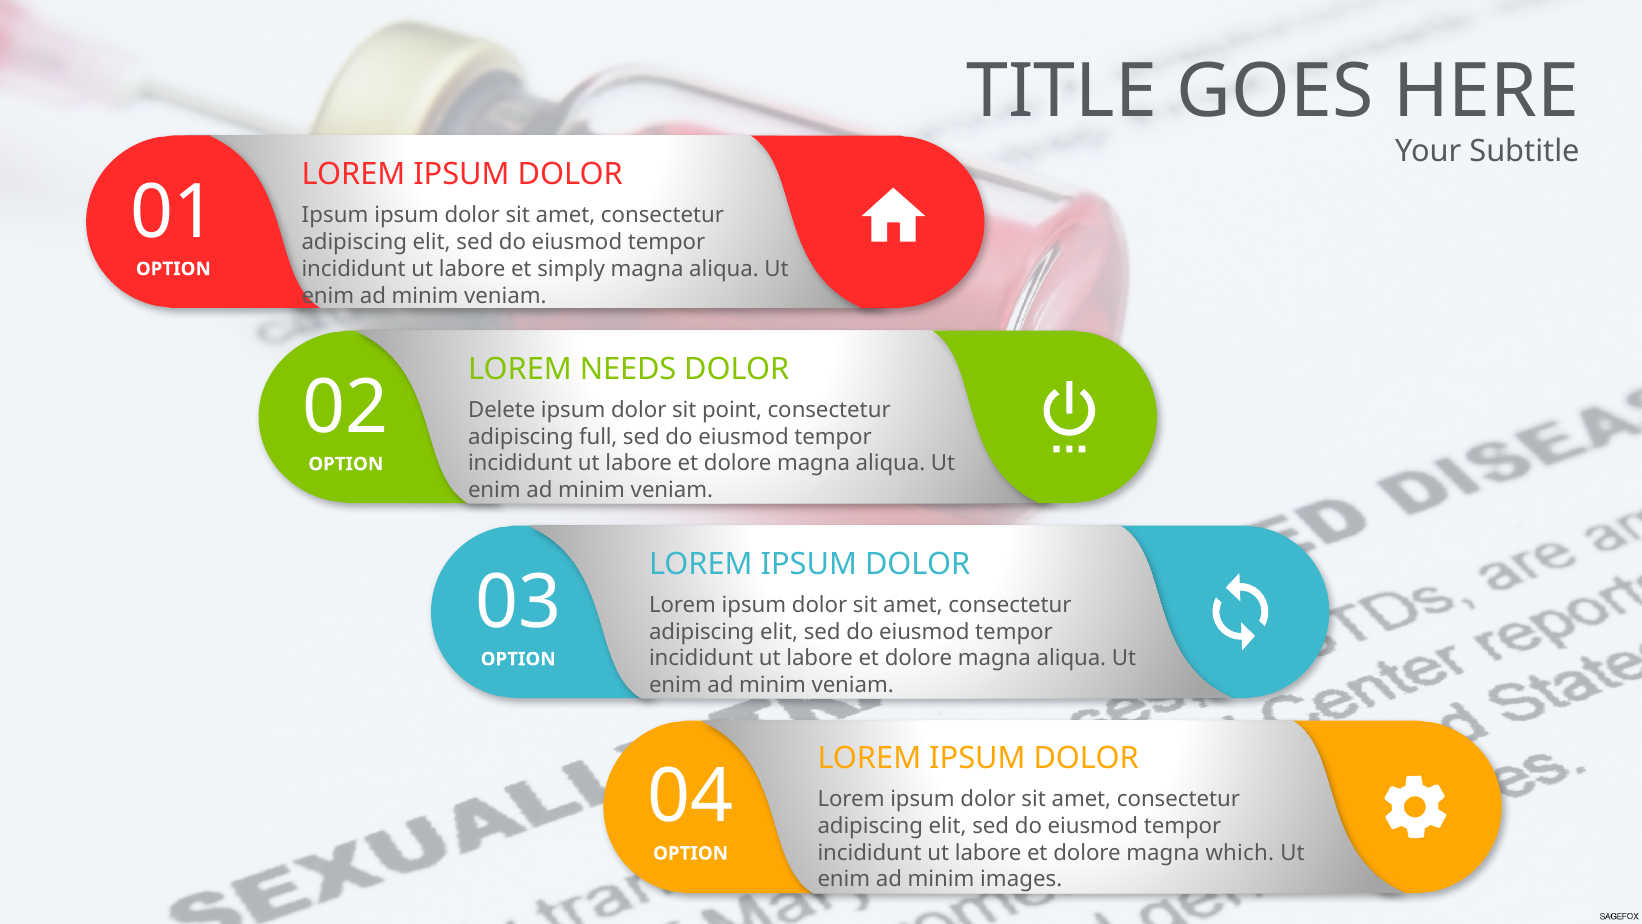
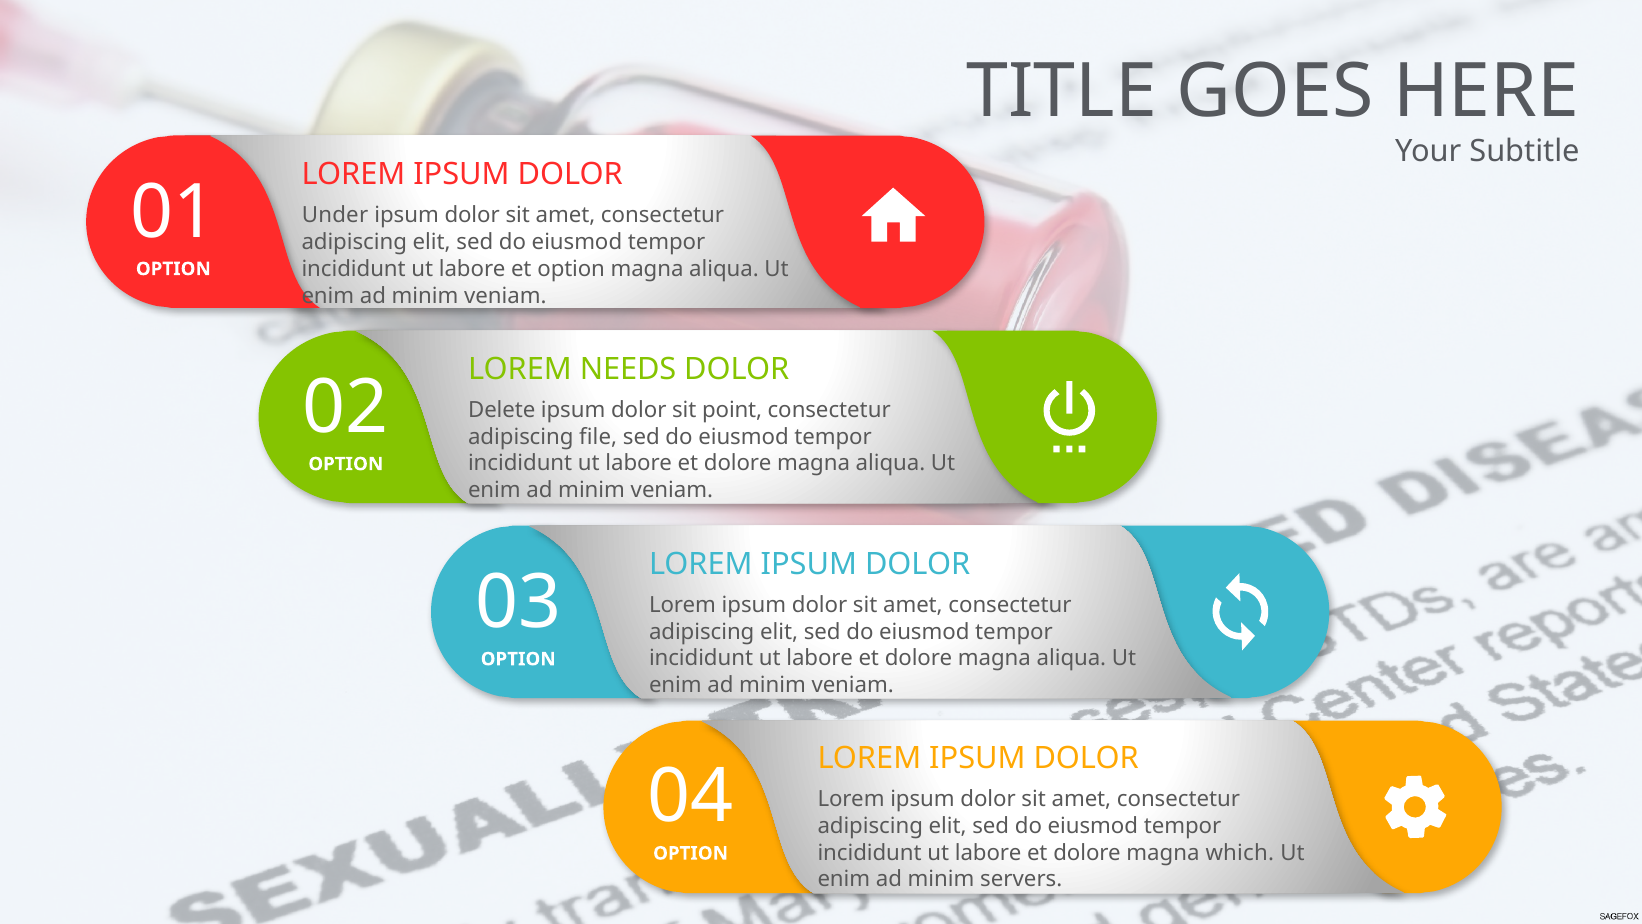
Ipsum: Ipsum -> Under (335, 215)
et simply: simply -> option (571, 269)
full: full -> file (598, 436)
images: images -> servers (1021, 879)
